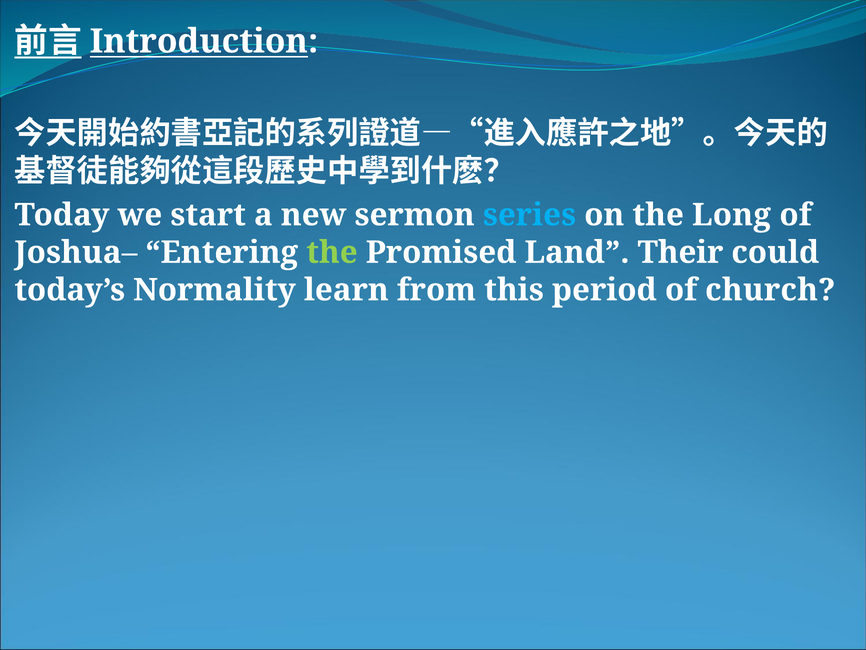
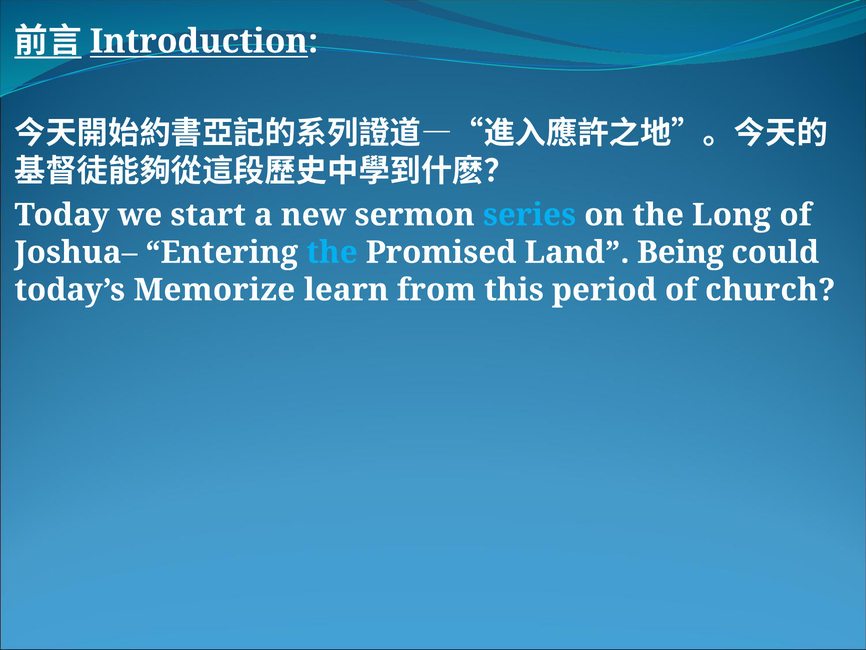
the colour: light green -> light blue (332, 252)
Their: Their -> Being (681, 252)
Normality: Normality -> Memorize (214, 290)
